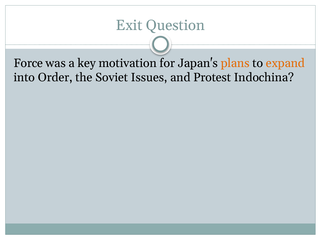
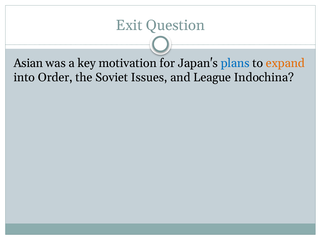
Force: Force -> Asian (28, 63)
plans colour: orange -> blue (235, 63)
Protest: Protest -> League (212, 78)
